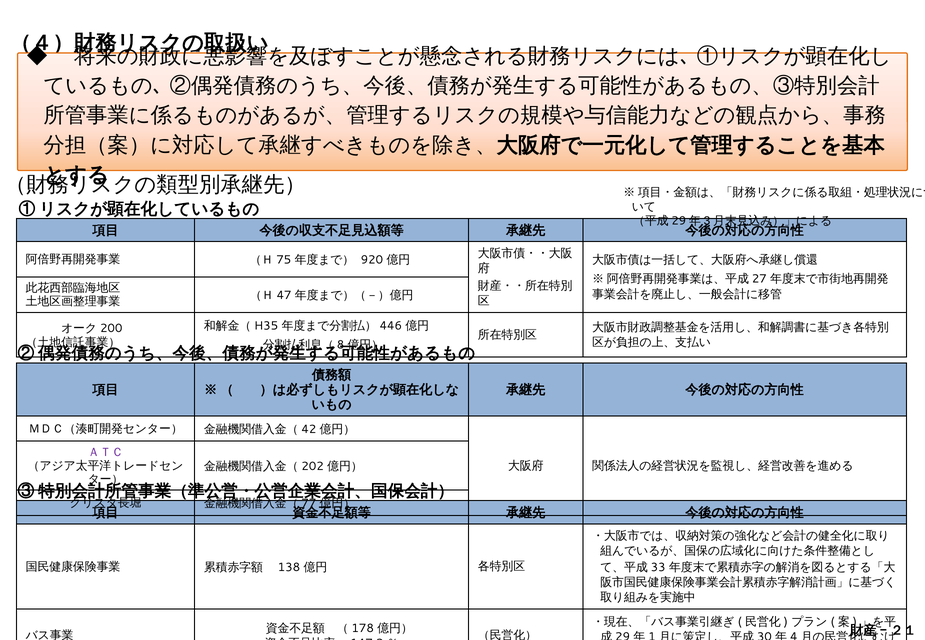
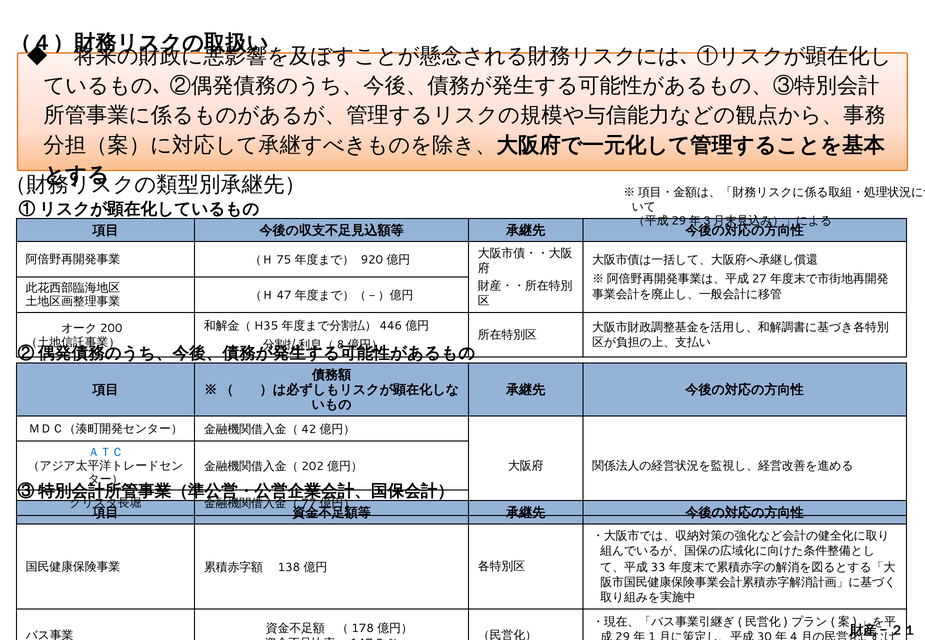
ＡＴＣ colour: purple -> blue (106, 453)
